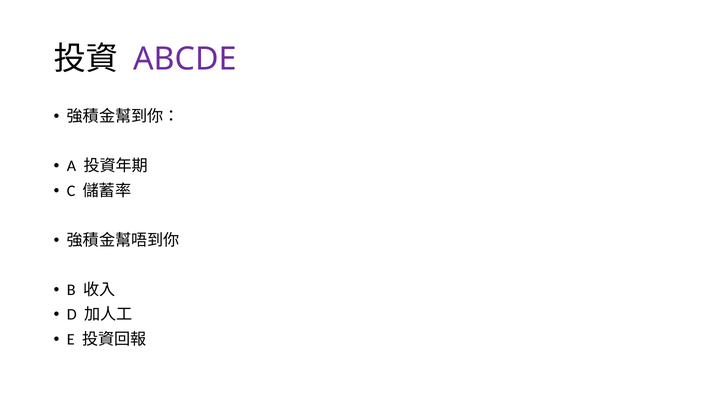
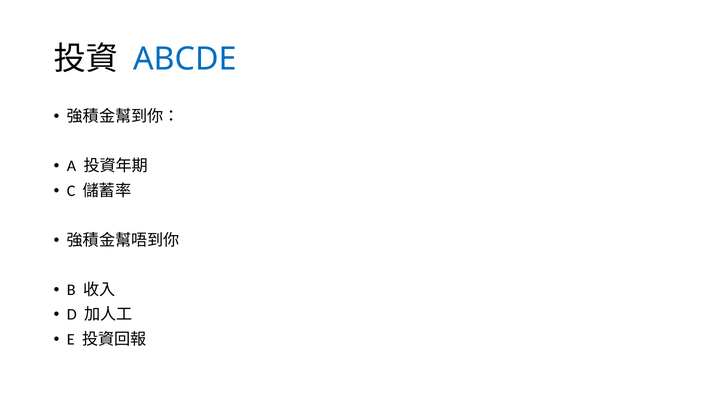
ABCDE colour: purple -> blue (185, 59)
